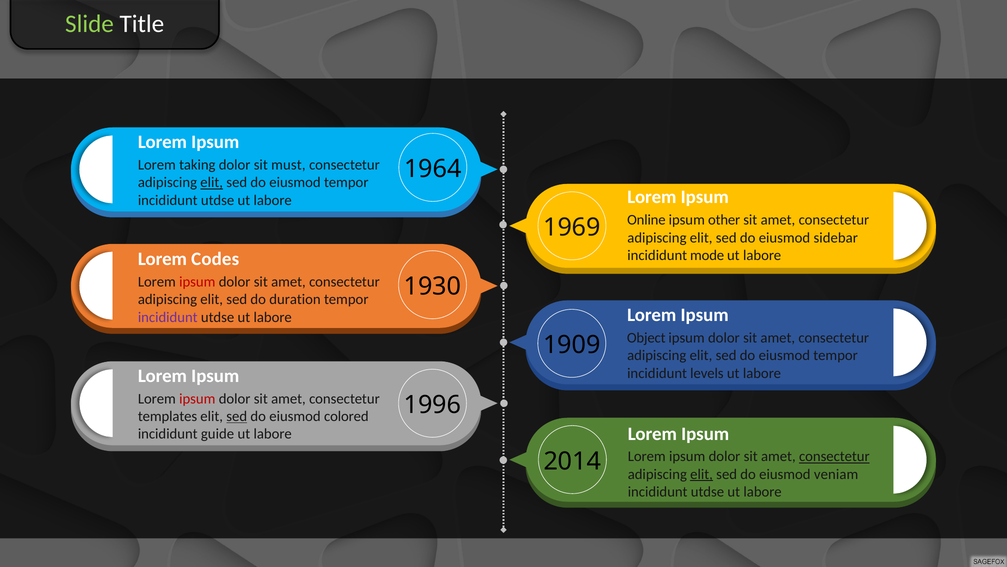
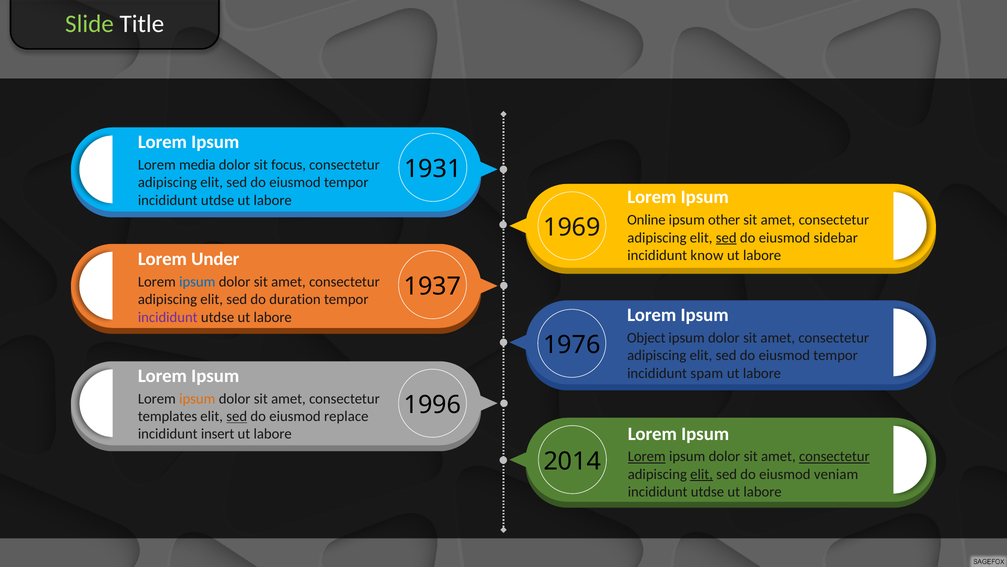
taking: taking -> media (197, 165)
must: must -> focus (289, 165)
1964: 1964 -> 1931 (433, 169)
elit underline: present -> none (212, 182)
sed underline: none -> present (726, 237)
mode: mode -> know (707, 255)
Codes: Codes -> Under (215, 259)
ipsum colour: red -> blue (197, 282)
1930: 1930 -> 1937 (432, 286)
1909: 1909 -> 1976 (572, 345)
levels: levels -> spam (707, 373)
ipsum colour: red -> orange (197, 398)
colored: colored -> replace (346, 416)
guide: guide -> insert (218, 434)
Lorem underline: none -> present (647, 456)
